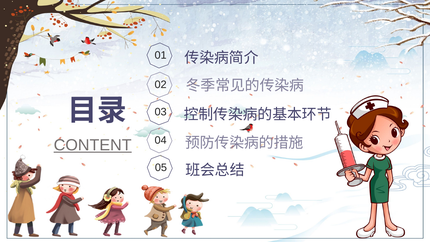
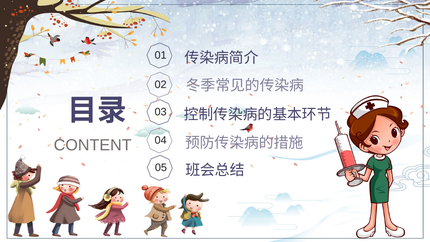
CONTENT underline: present -> none (93, 145)
